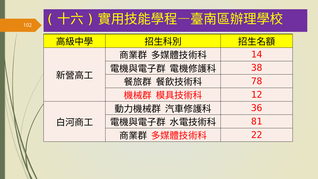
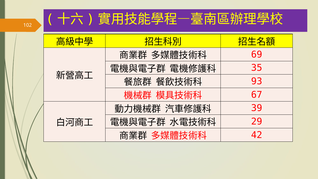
14: 14 -> 69 (257, 54)
38: 38 -> 35 (257, 68)
78: 78 -> 93 (257, 81)
12: 12 -> 67 (257, 95)
36: 36 -> 39 (257, 108)
81: 81 -> 29 (257, 121)
22: 22 -> 42 (257, 135)
